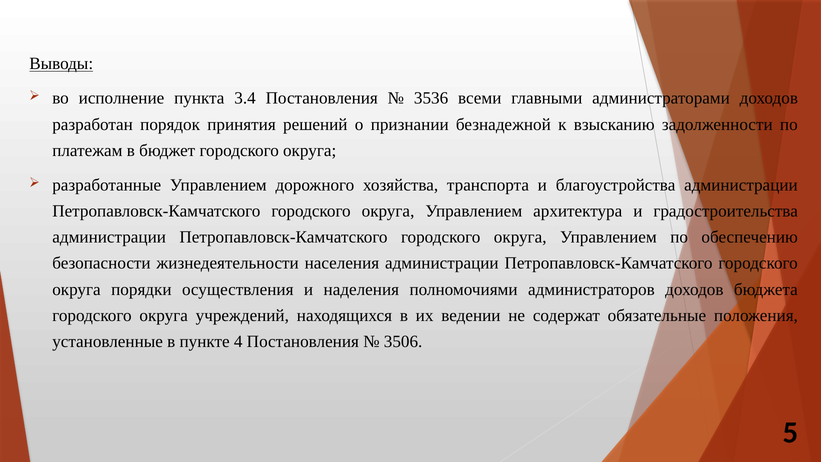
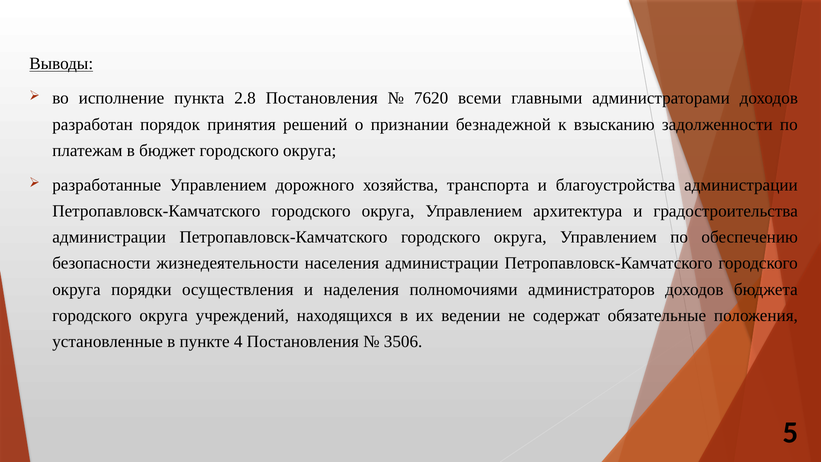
3.4: 3.4 -> 2.8 (245, 98)
3536: 3536 -> 7620 (431, 98)
